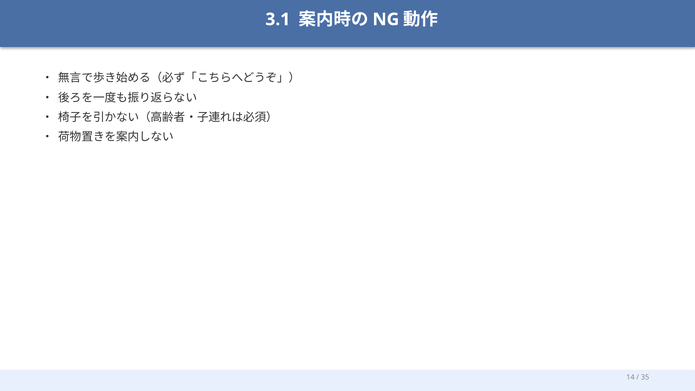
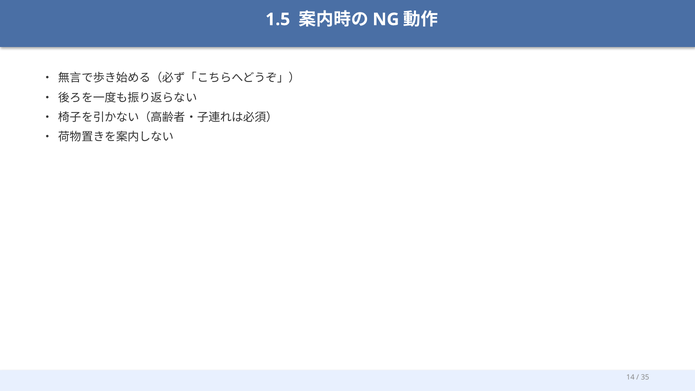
3.1: 3.1 -> 1.5 (278, 19)
